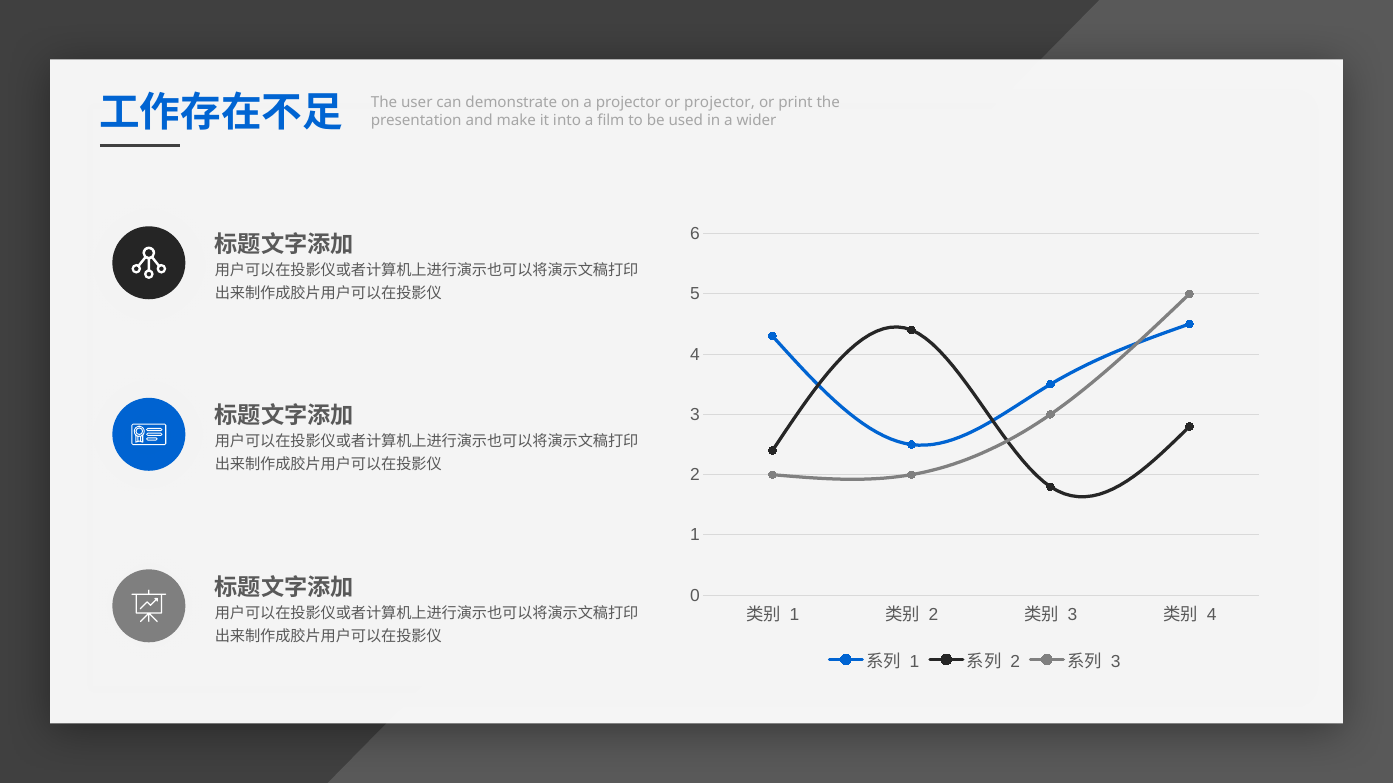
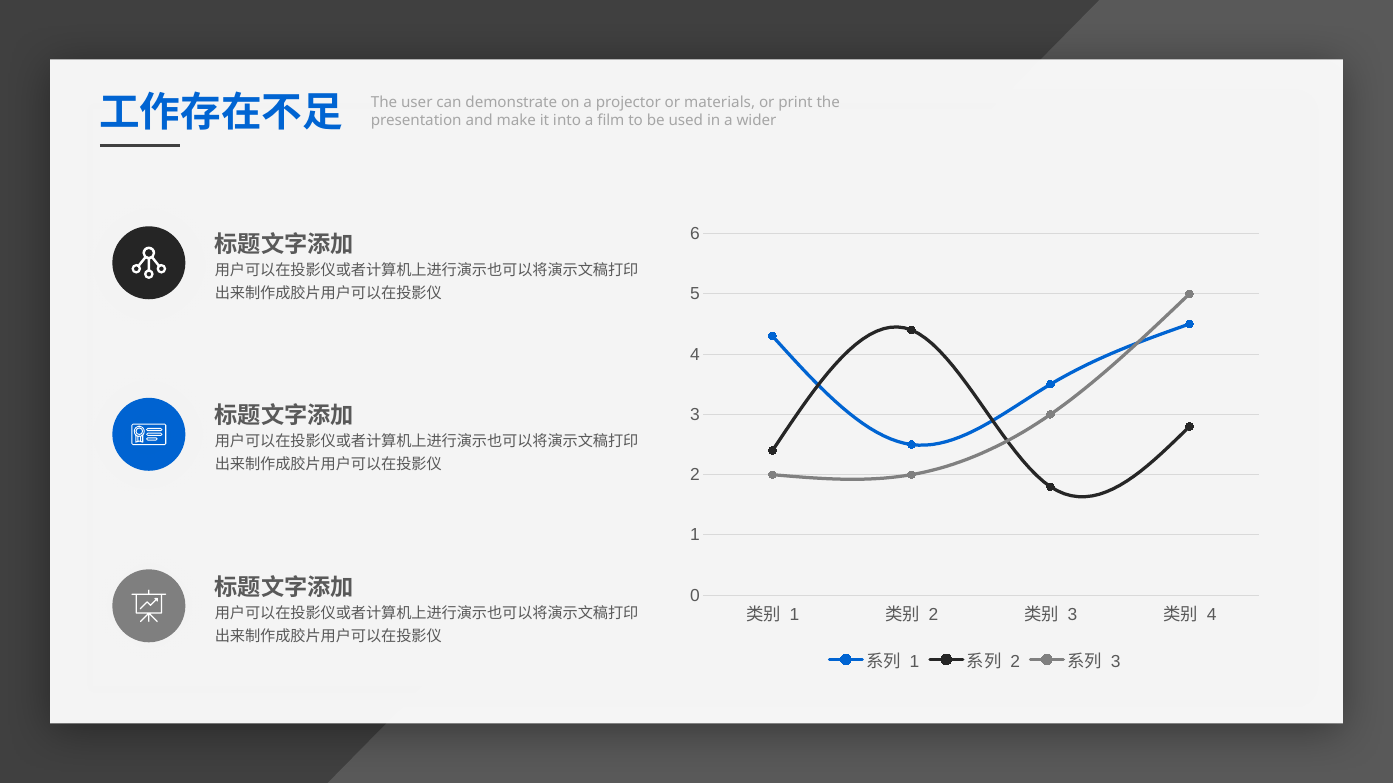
or projector: projector -> materials (720, 102)
